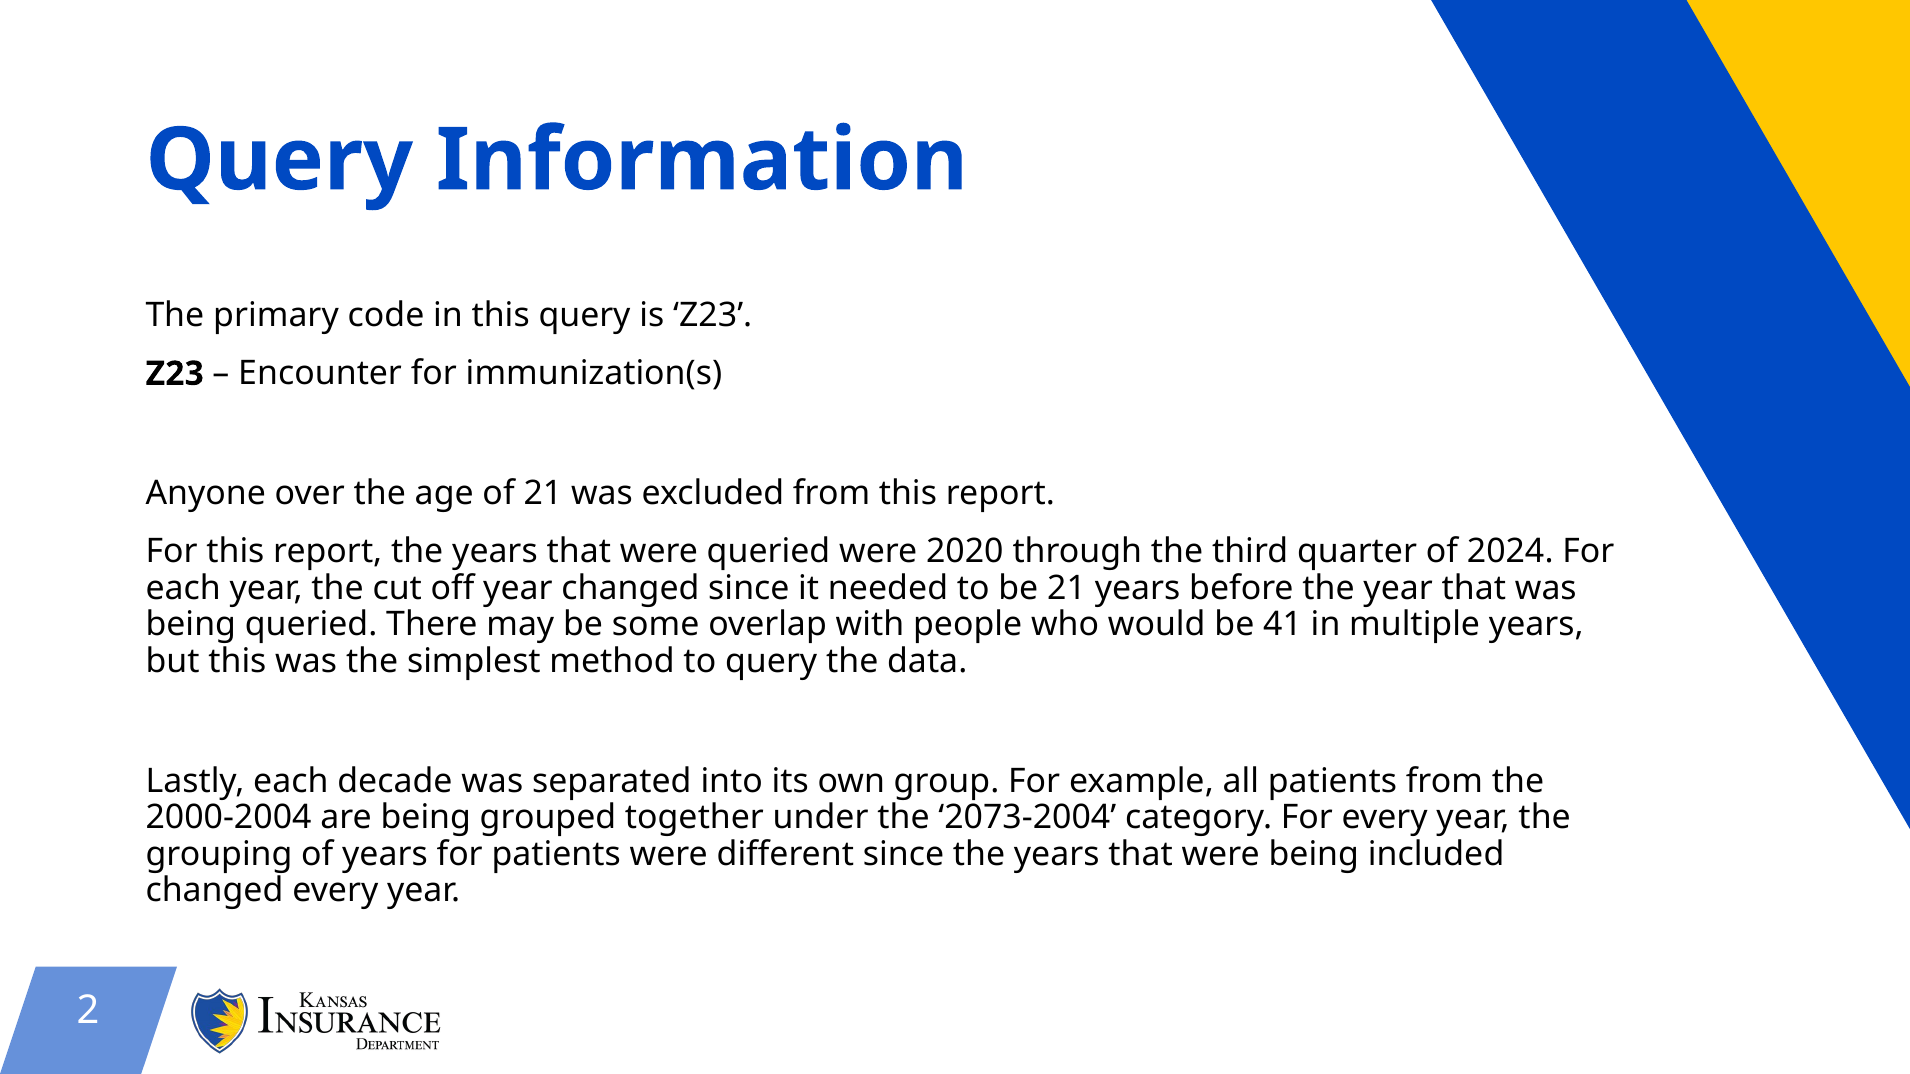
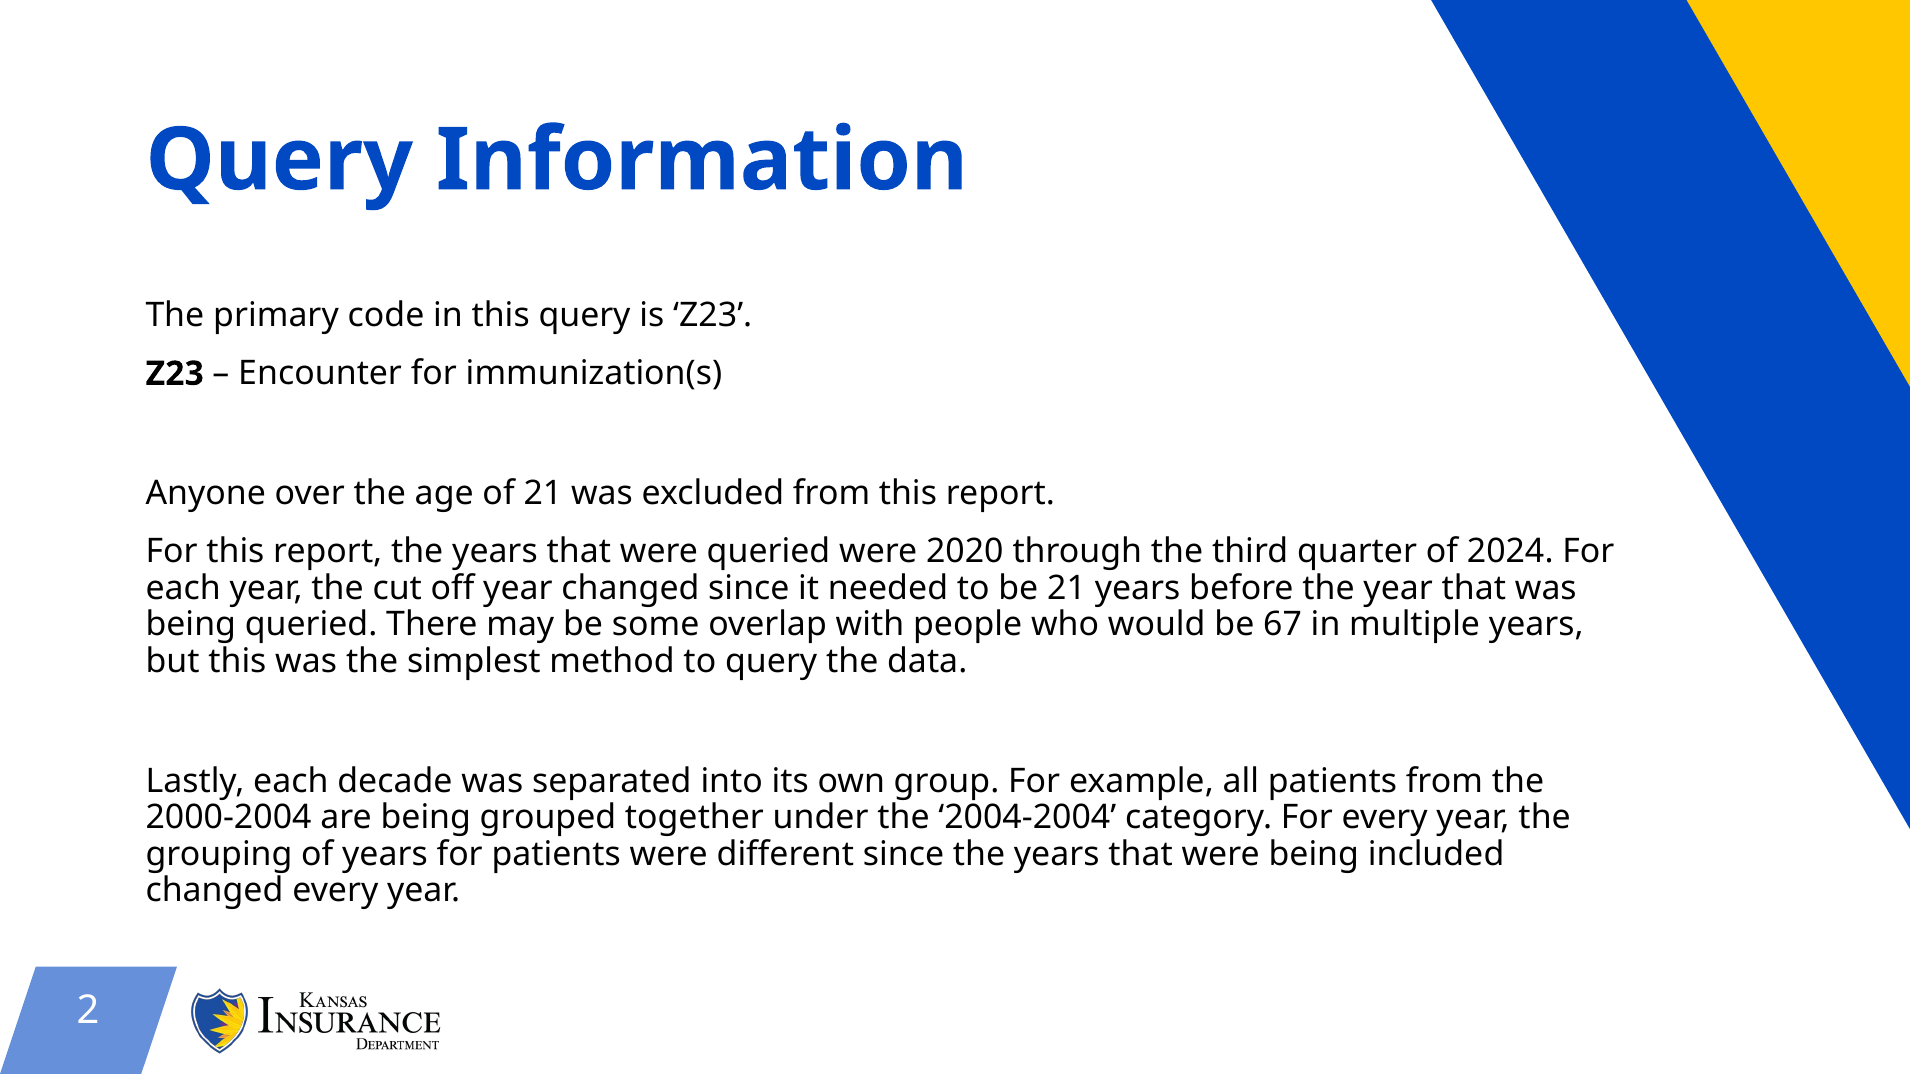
41: 41 -> 67 (1283, 625)
2073-2004: 2073-2004 -> 2004-2004 (1027, 818)
